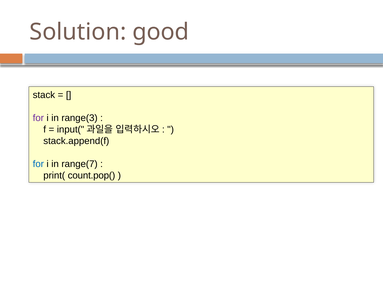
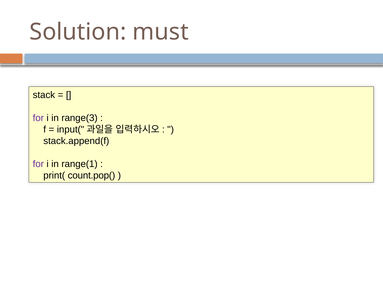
good: good -> must (161, 32)
for colour: blue -> purple (38, 164)
range(7: range(7 -> range(1 (80, 164)
